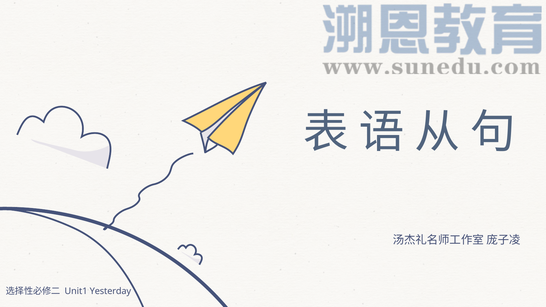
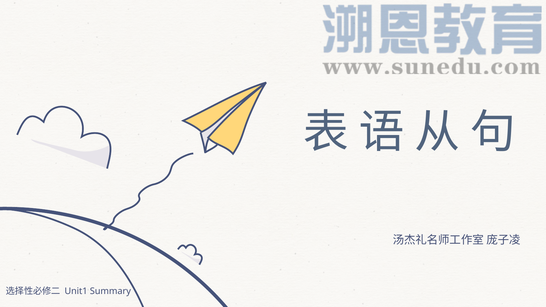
Yesterday: Yesterday -> Summary (110, 291)
